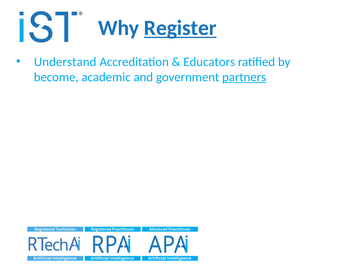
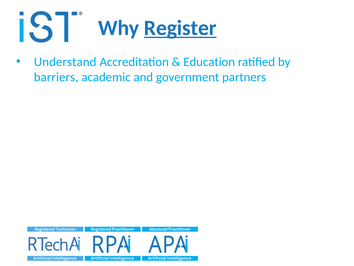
Educators: Educators -> Education (209, 62)
become: become -> barriers (56, 77)
partners underline: present -> none (244, 77)
